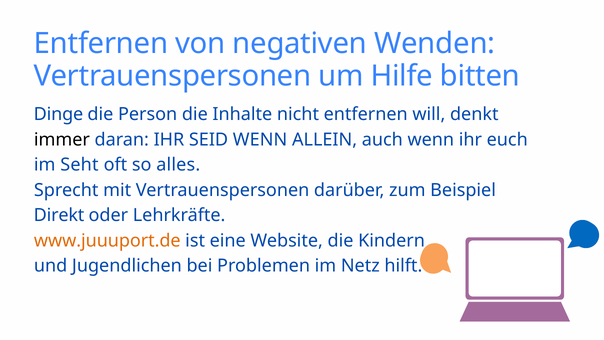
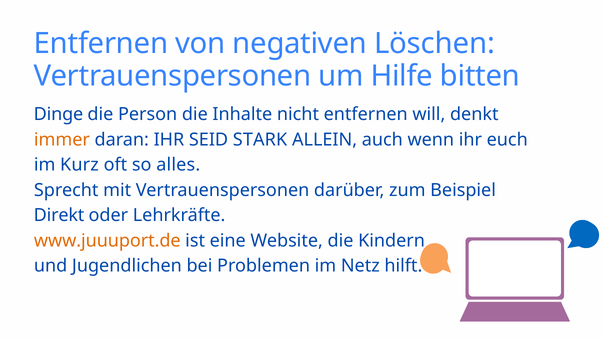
Wenden: Wenden -> Löschen (435, 44)
immer colour: black -> orange (62, 139)
SEID WENN: WENN -> STARK (260, 139)
Seht: Seht -> Kurz (79, 165)
